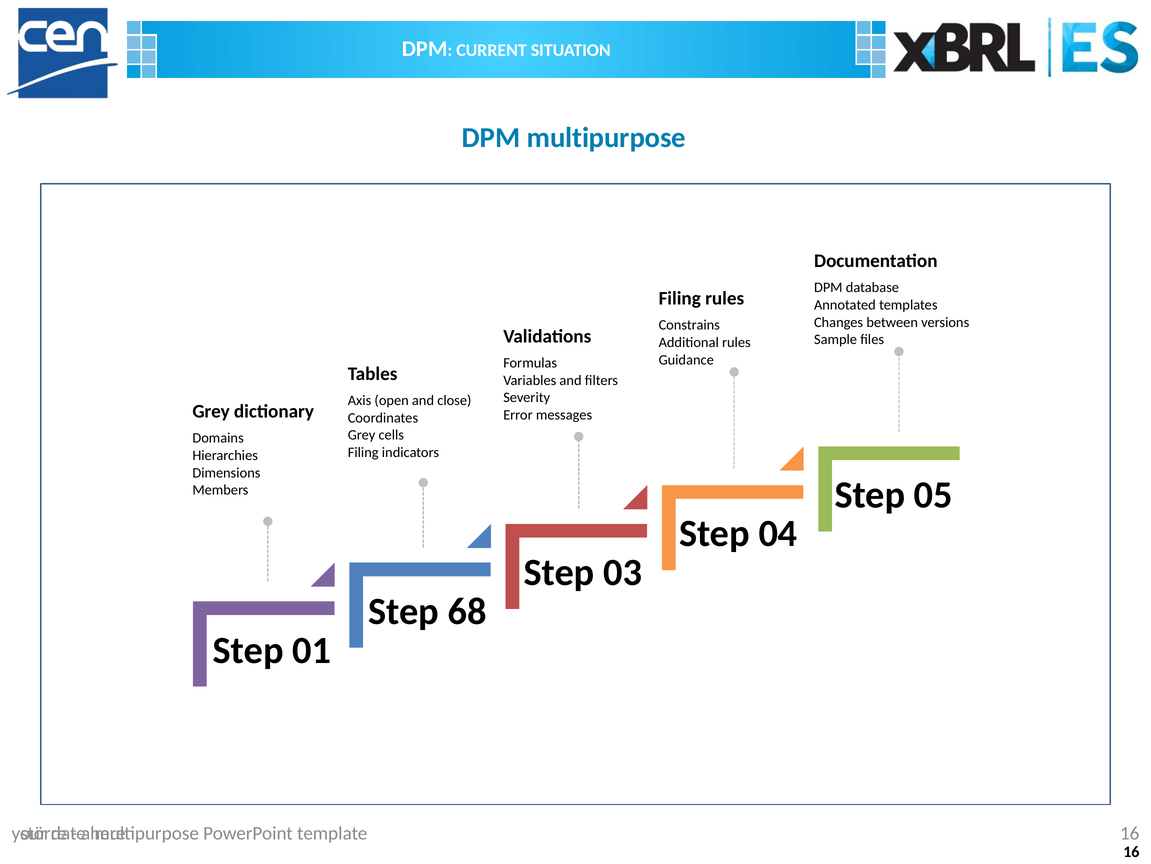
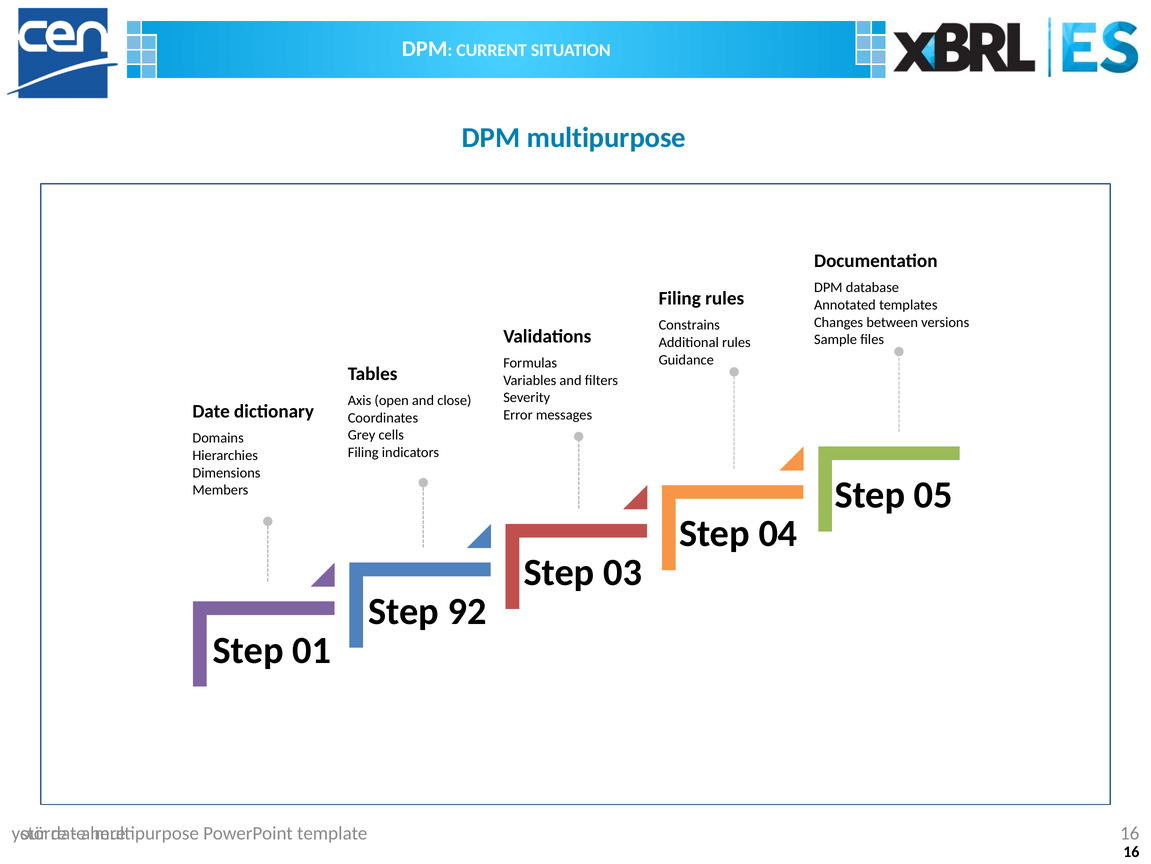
Grey: Grey -> Date (211, 411)
68: 68 -> 92 (467, 611)
